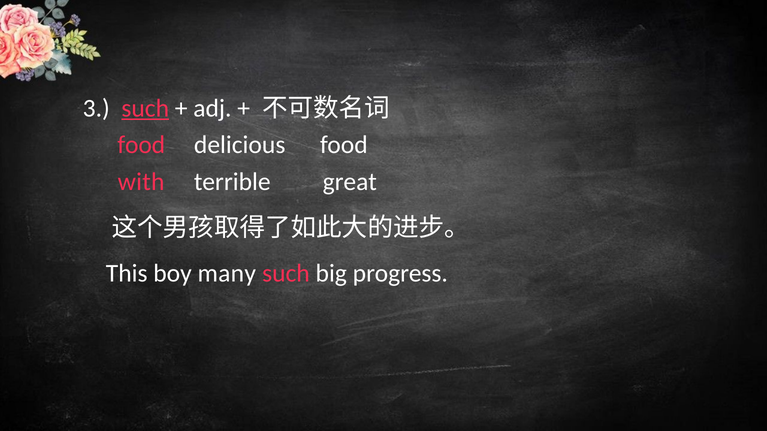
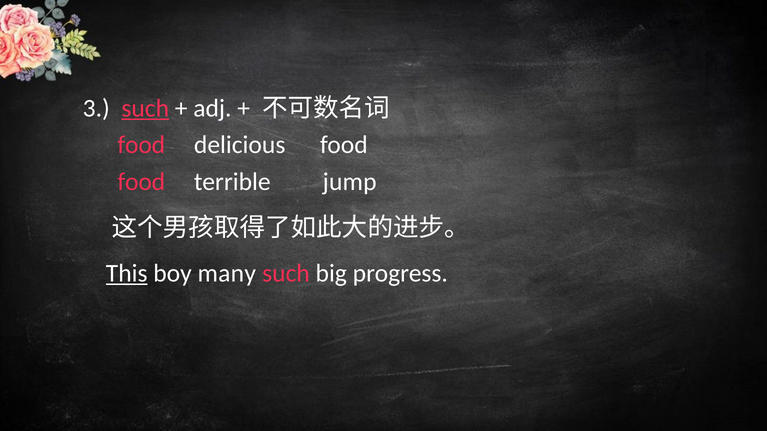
with: with -> food (141, 182)
great: great -> jump (350, 182)
This underline: none -> present (127, 274)
